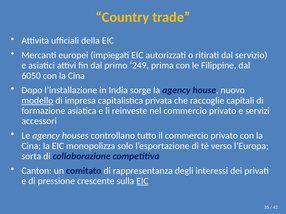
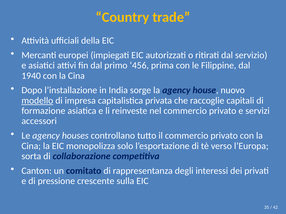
249: 249 -> 456 (139, 66)
6050: 6050 -> 1940 (31, 76)
EIC underline: present -> none (142, 181)
